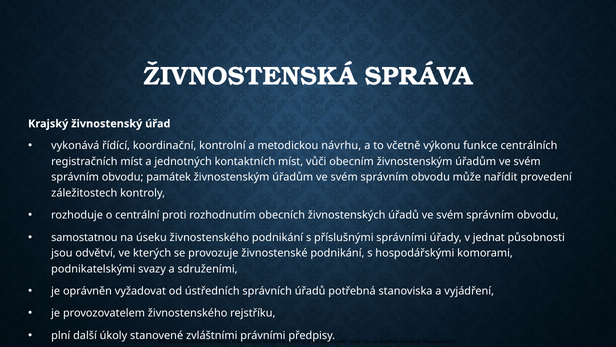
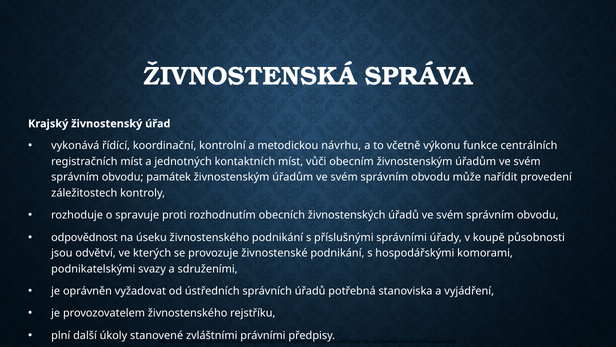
centrální: centrální -> spravuje (137, 215)
samostatnou: samostatnou -> odpovědnost (84, 237)
jednat: jednat -> koupě (489, 237)
